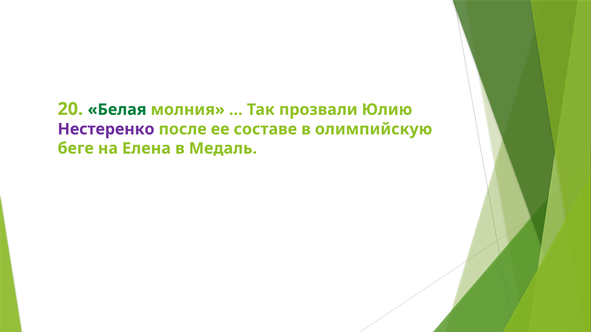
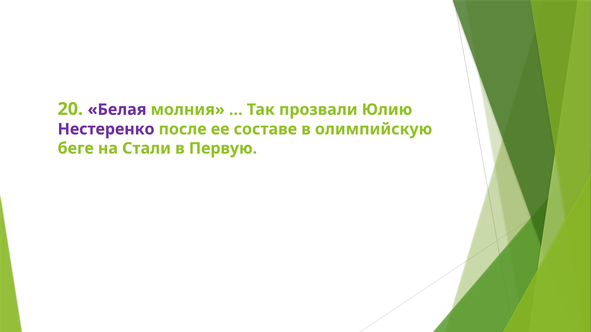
Белая colour: green -> purple (117, 110)
Елена: Елена -> Стали (147, 149)
Медаль: Медаль -> Первую (223, 149)
